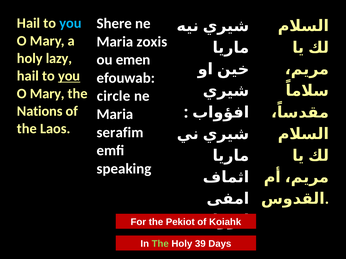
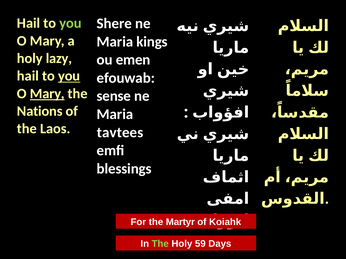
you colour: light blue -> light green (70, 23)
zoxis: zoxis -> kings (152, 42)
Mary underline: none -> present (47, 94)
circle: circle -> sense (114, 96)
serafim: serafim -> tavtees (120, 133)
speaking: speaking -> blessings (124, 169)
Pekiot: Pekiot -> Martyr (180, 222)
39: 39 -> 59 (200, 244)
